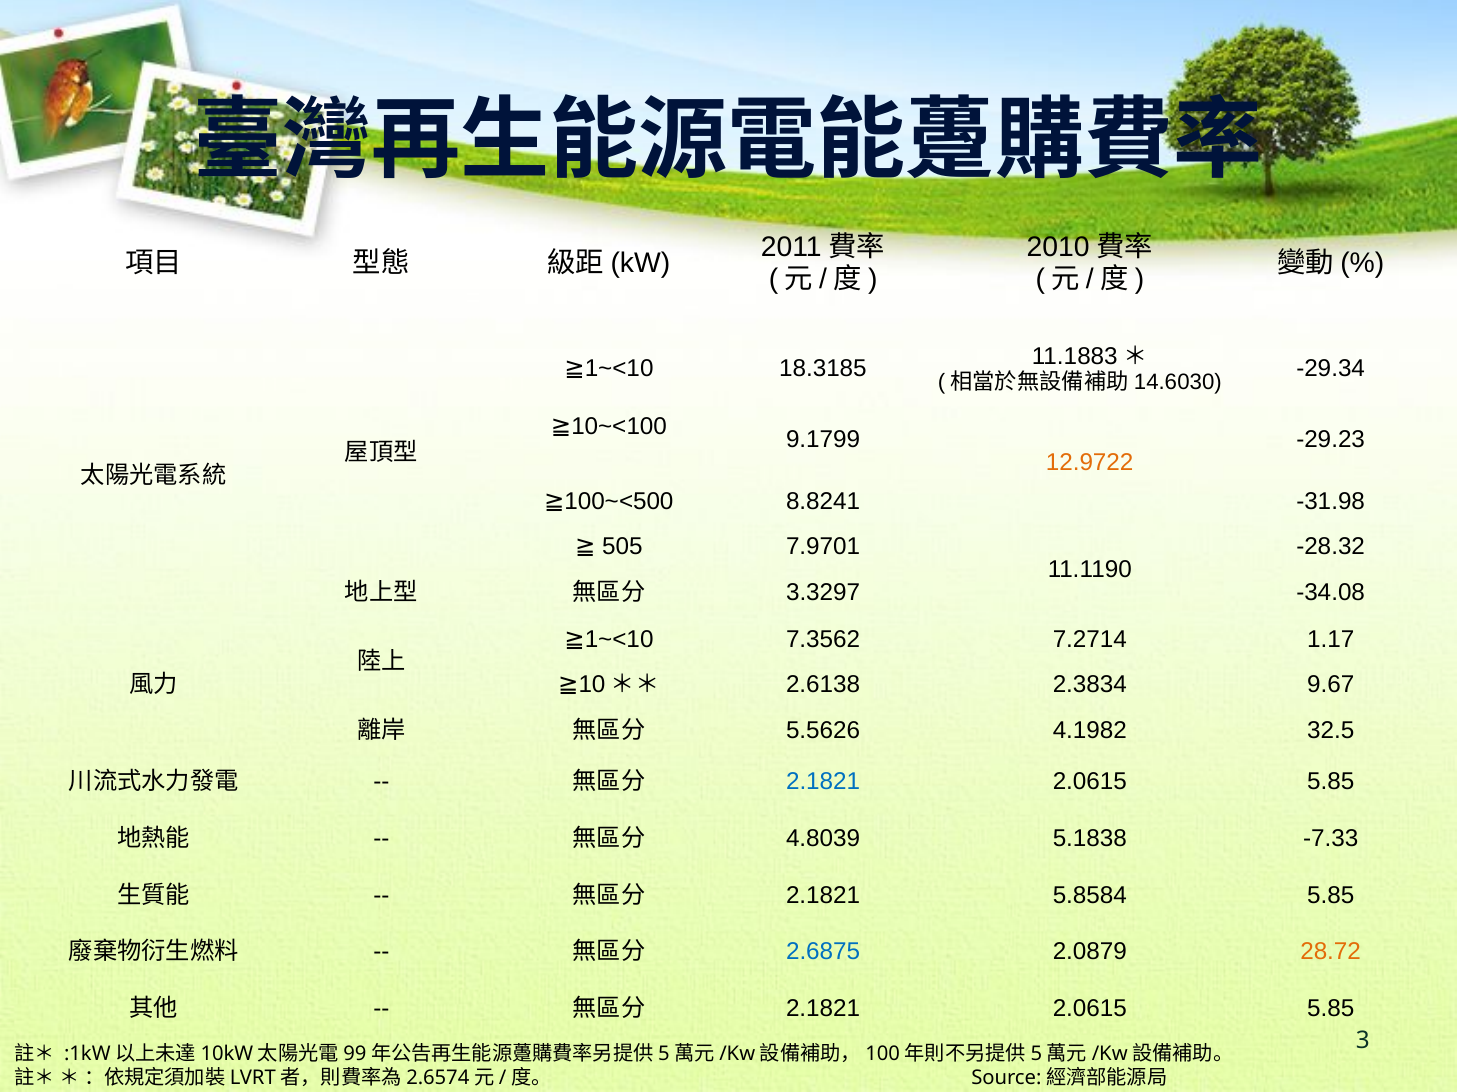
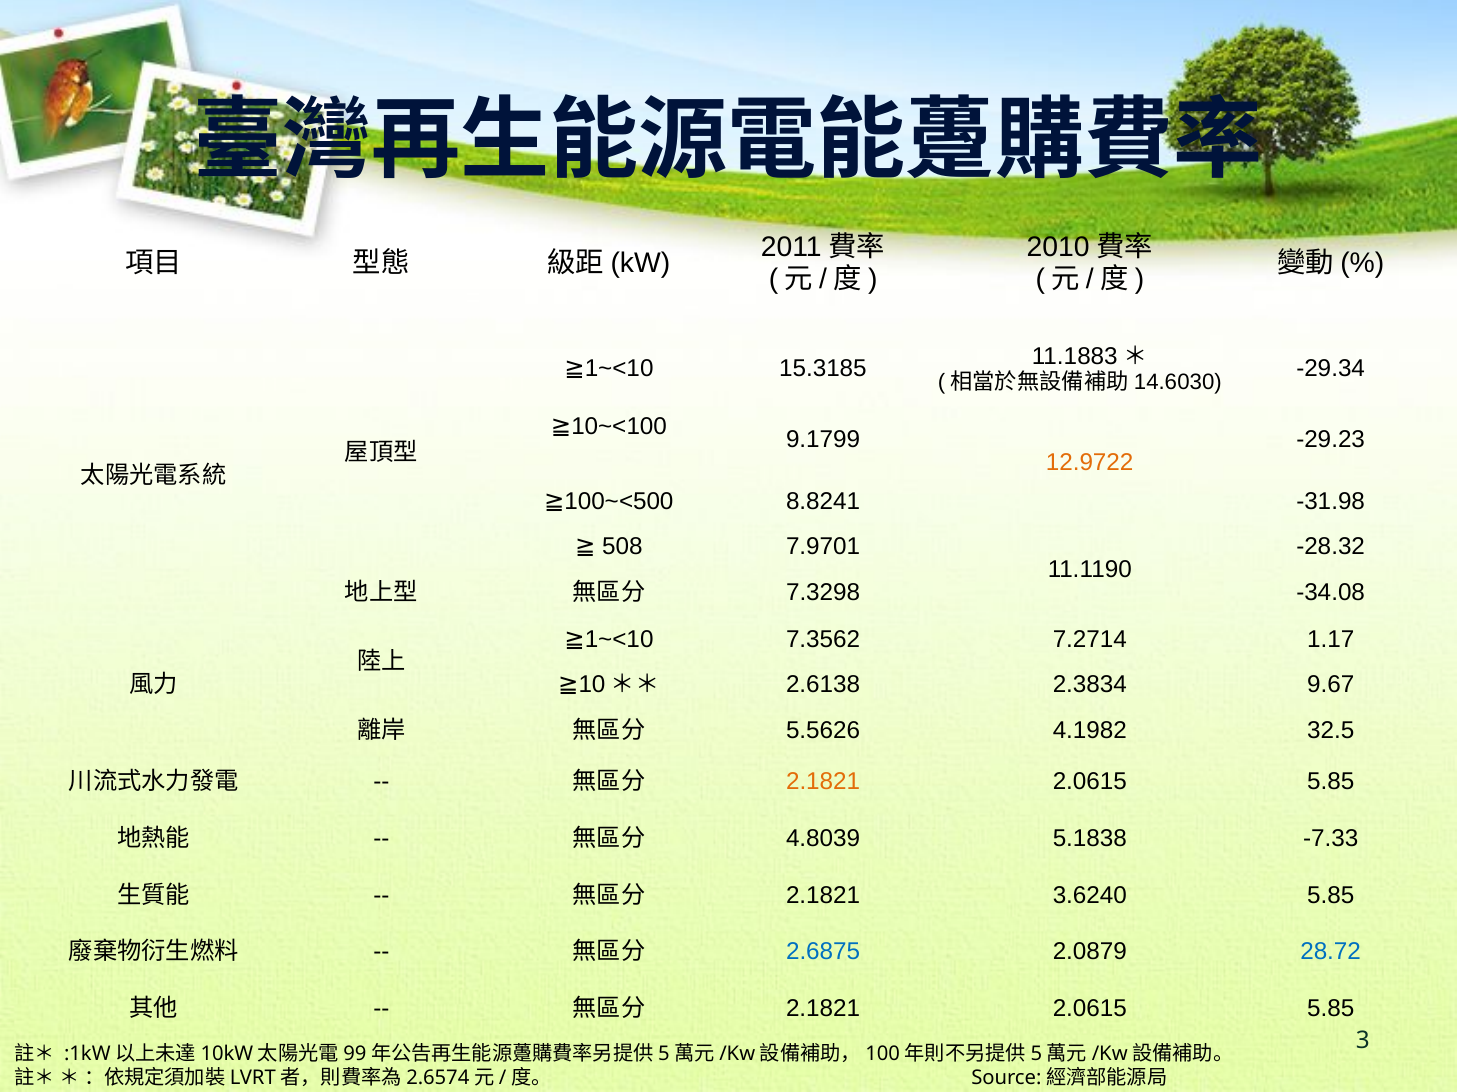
18.3185: 18.3185 -> 15.3185 (823, 369)
505: 505 -> 508 (622, 547)
3.3297: 3.3297 -> 7.3298 (823, 593)
2.1821 colour: blue -> orange (823, 782)
5.8584: 5.8584 -> 3.6240 (1090, 896)
28.72 colour: orange -> blue (1331, 952)
